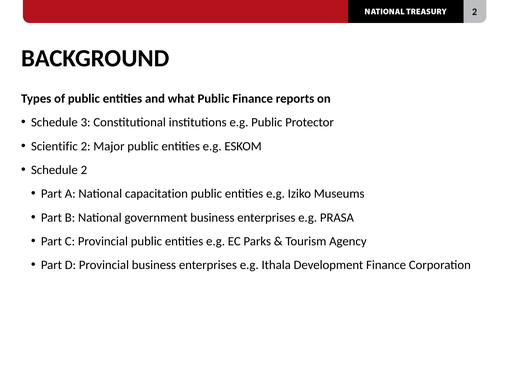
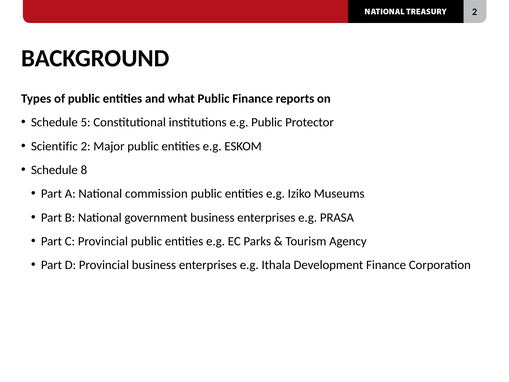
3: 3 -> 5 (86, 122)
Schedule 2: 2 -> 8 (84, 170)
capacitation: capacitation -> commission (156, 194)
